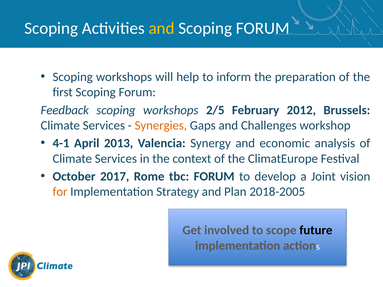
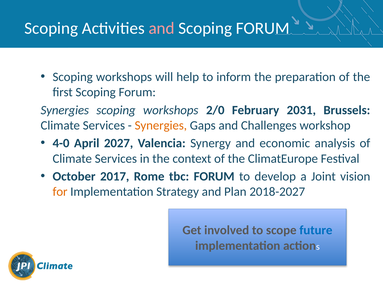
and colour: yellow -> pink (162, 28)
Feedback: Feedback -> Synergies (65, 110)
2/5: 2/5 -> 2/0 (215, 110)
2012: 2012 -> 2031 (301, 110)
4-1: 4-1 -> 4-0 (61, 143)
2013: 2013 -> 2027 (119, 143)
2018-2005: 2018-2005 -> 2018-2027 (277, 192)
future colour: black -> blue (316, 230)
